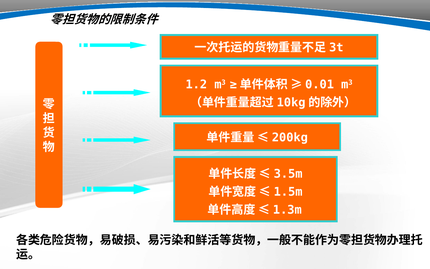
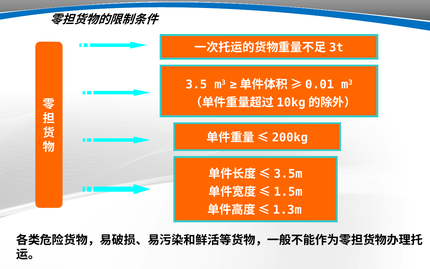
1.2: 1.2 -> 3.5 (196, 84)
